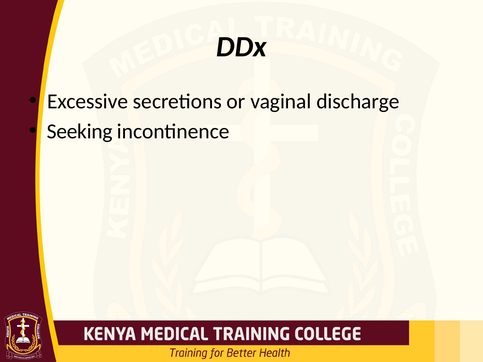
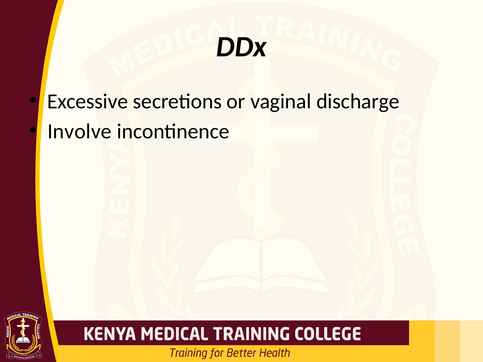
Seeking: Seeking -> Involve (80, 131)
